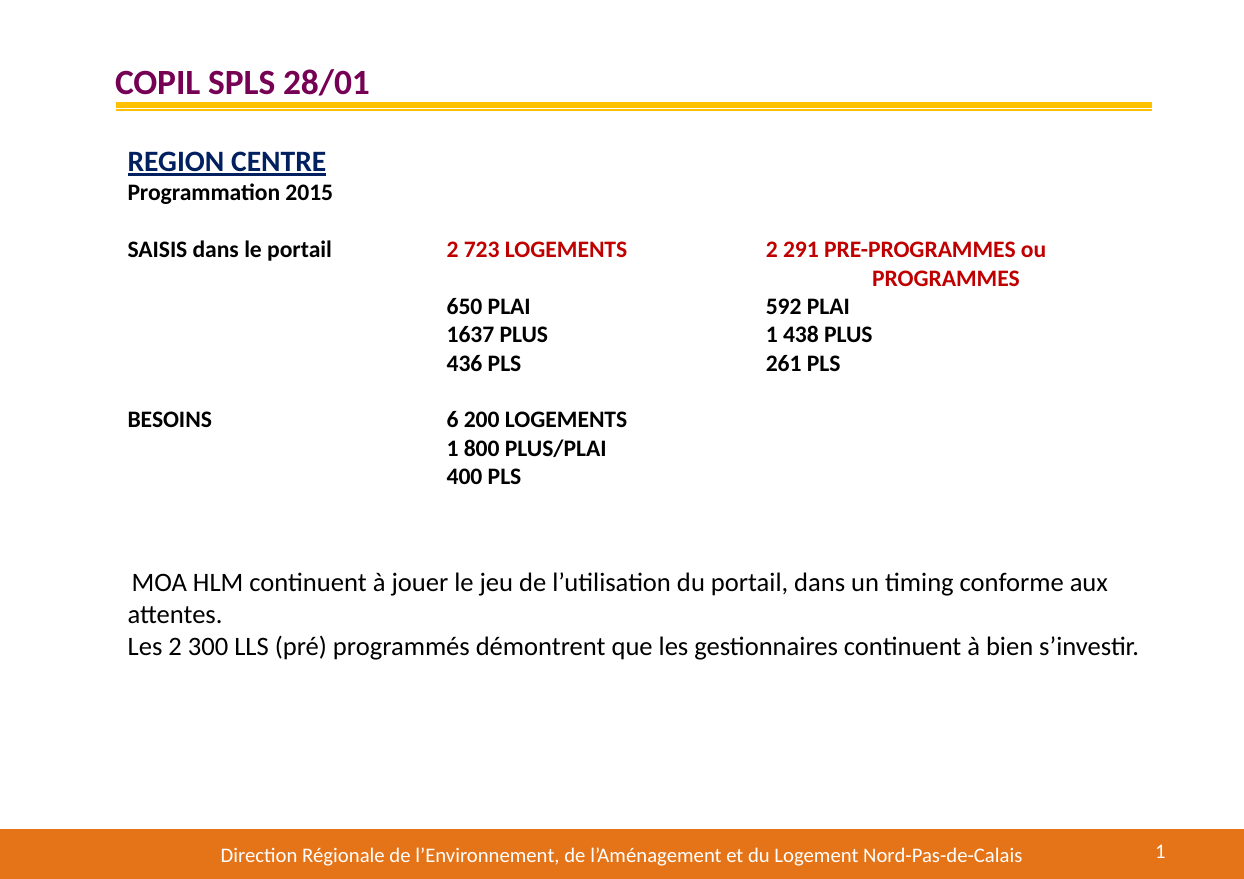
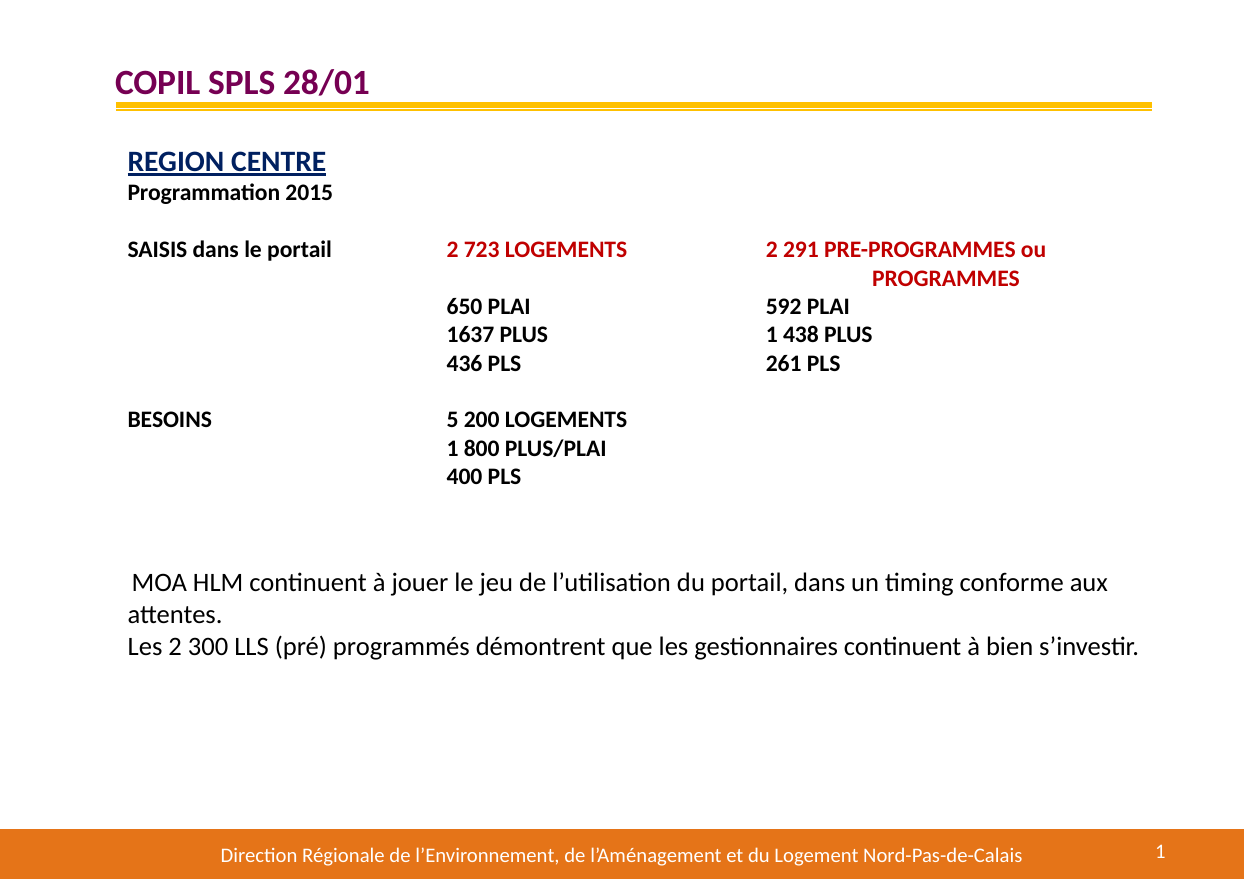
6: 6 -> 5 (453, 420)
